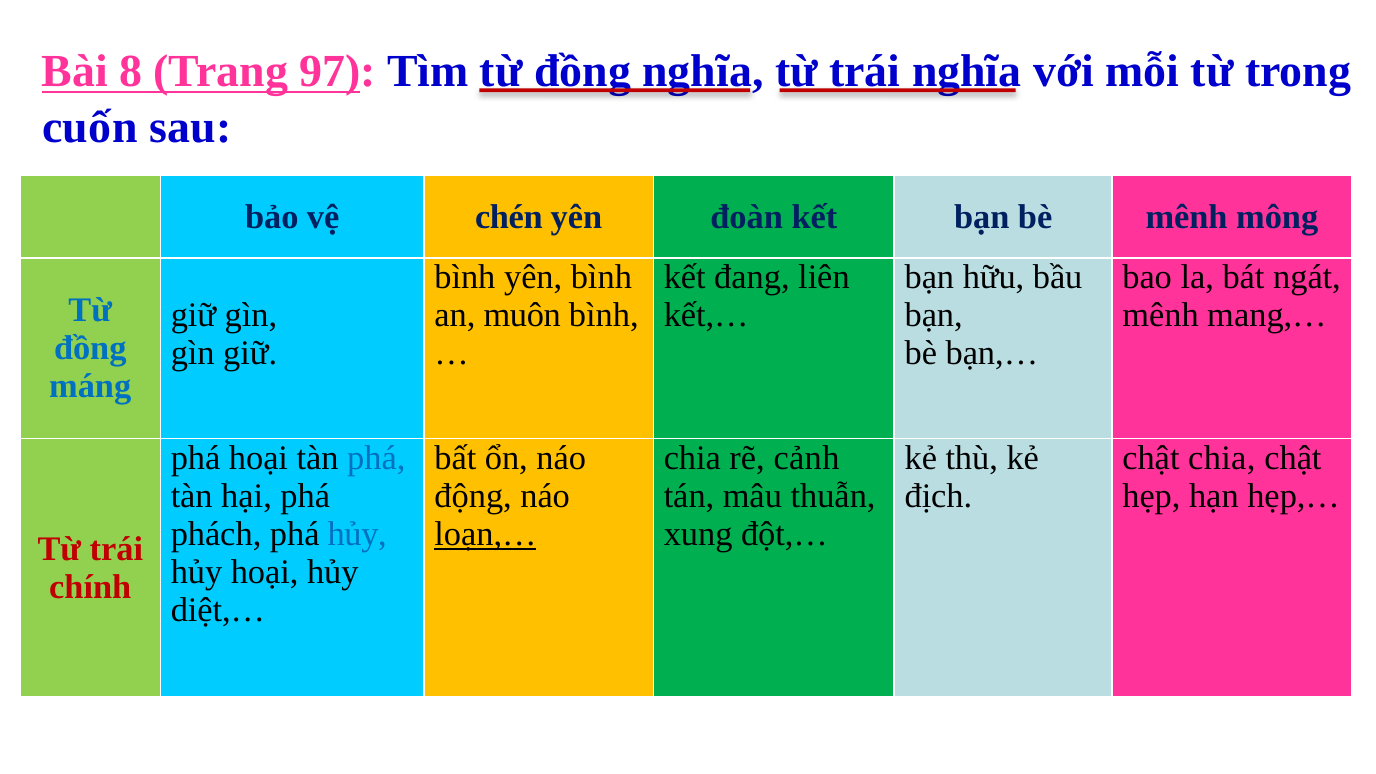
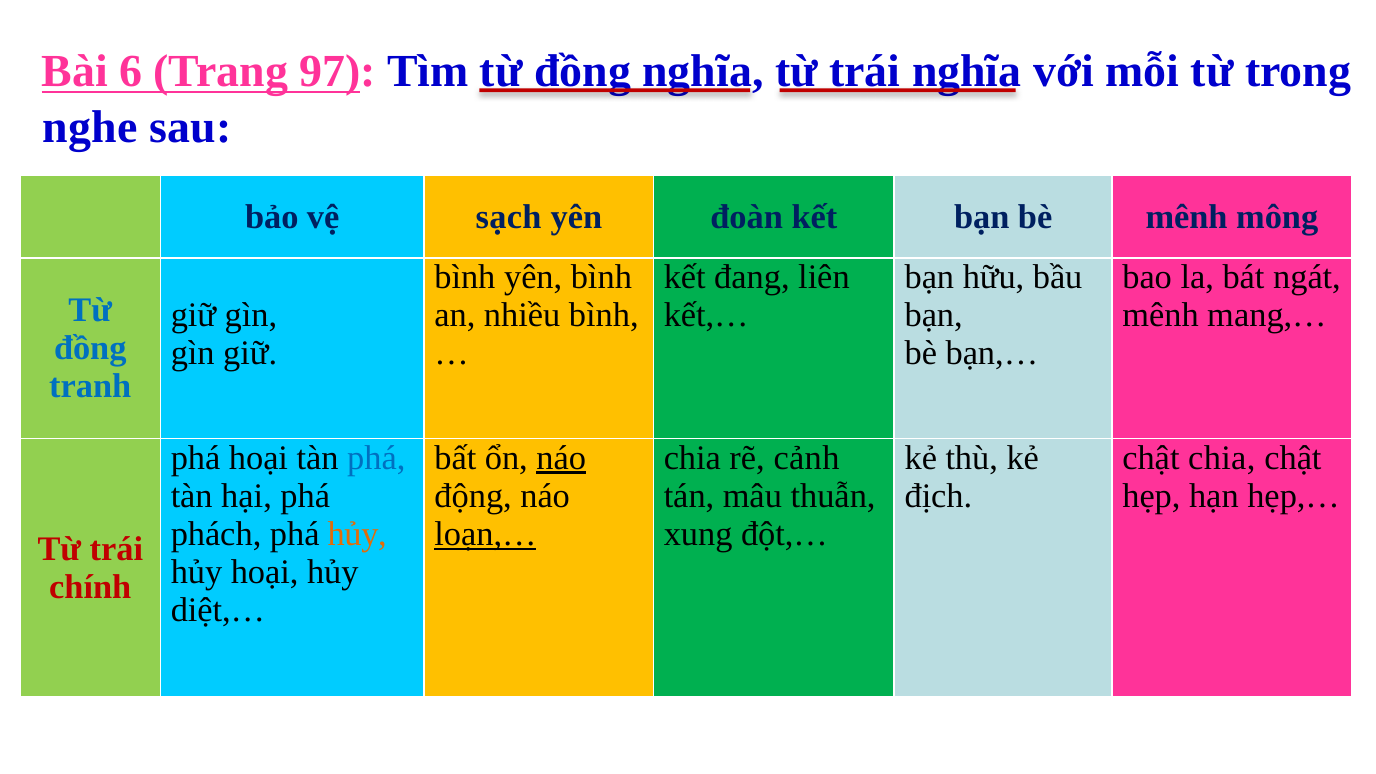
8: 8 -> 6 (131, 72)
cuốn: cuốn -> nghe (90, 127)
chén: chén -> sạch (509, 217)
muôn: muôn -> nhiều (522, 315)
máng: máng -> tranh (90, 387)
náo underline: none -> present (561, 458)
hủy colour: blue -> orange (357, 534)
